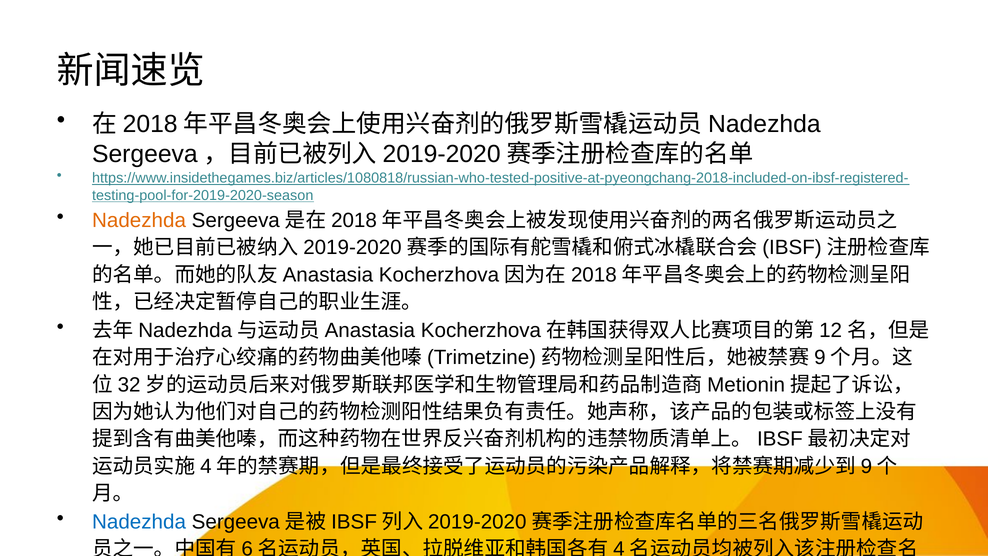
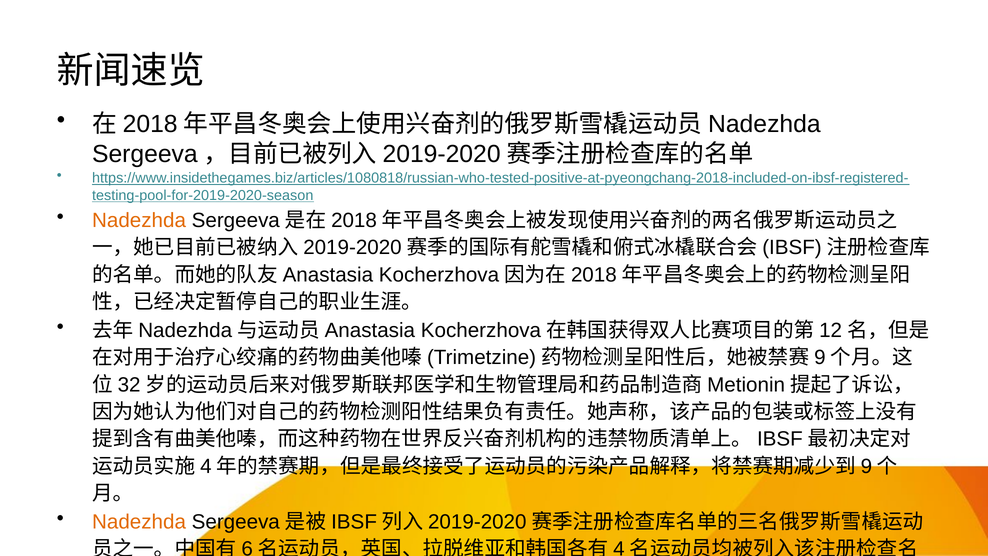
Nadezhda colour: blue -> orange (139, 522)
